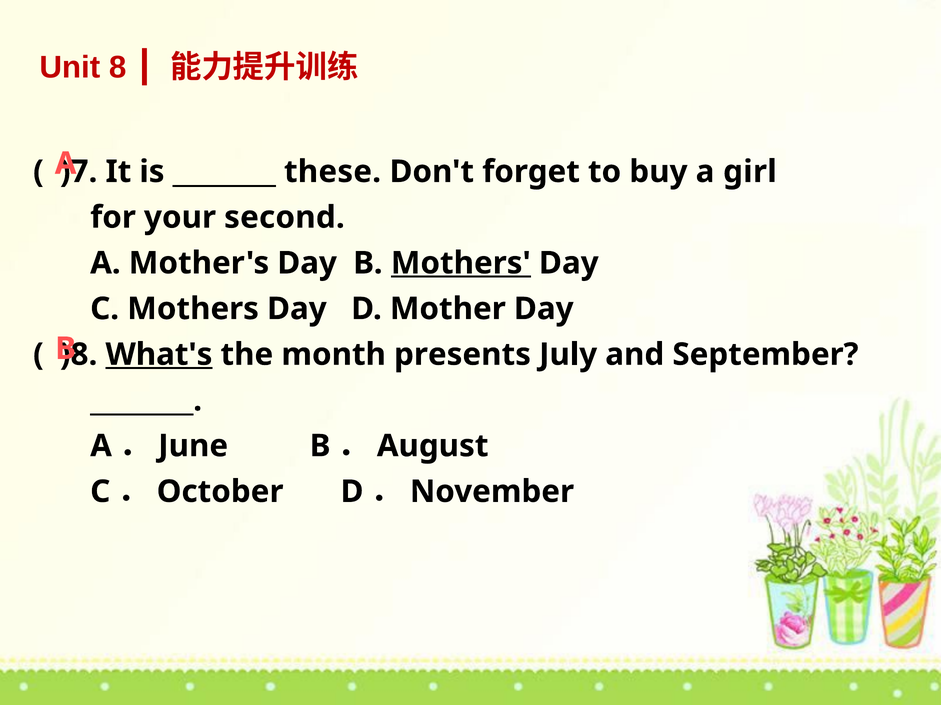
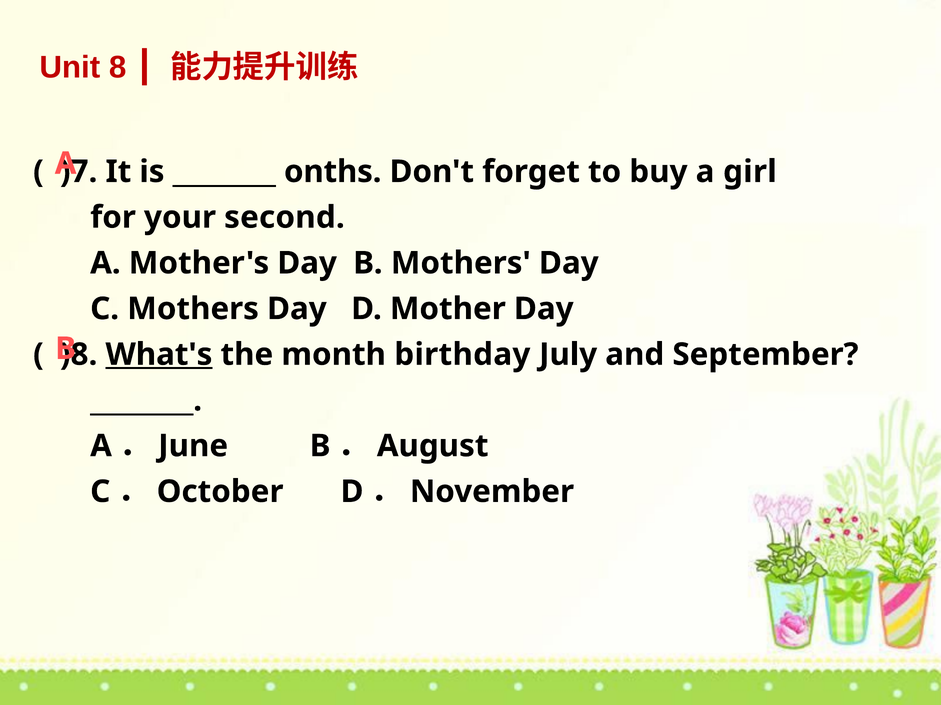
these: these -> onths (333, 172)
Mothers underline: present -> none (461, 263)
presents: presents -> birthday (462, 355)
